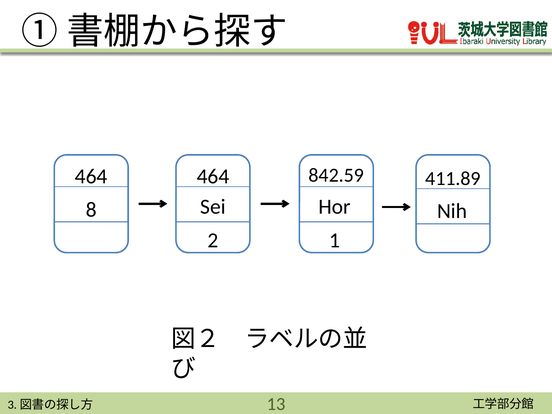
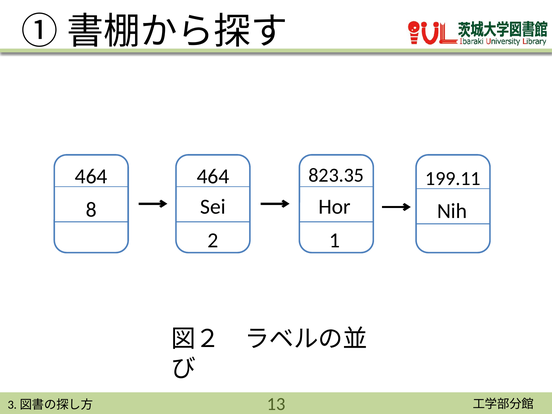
842.59: 842.59 -> 823.35 (336, 175)
411.89: 411.89 -> 199.11 (453, 178)
